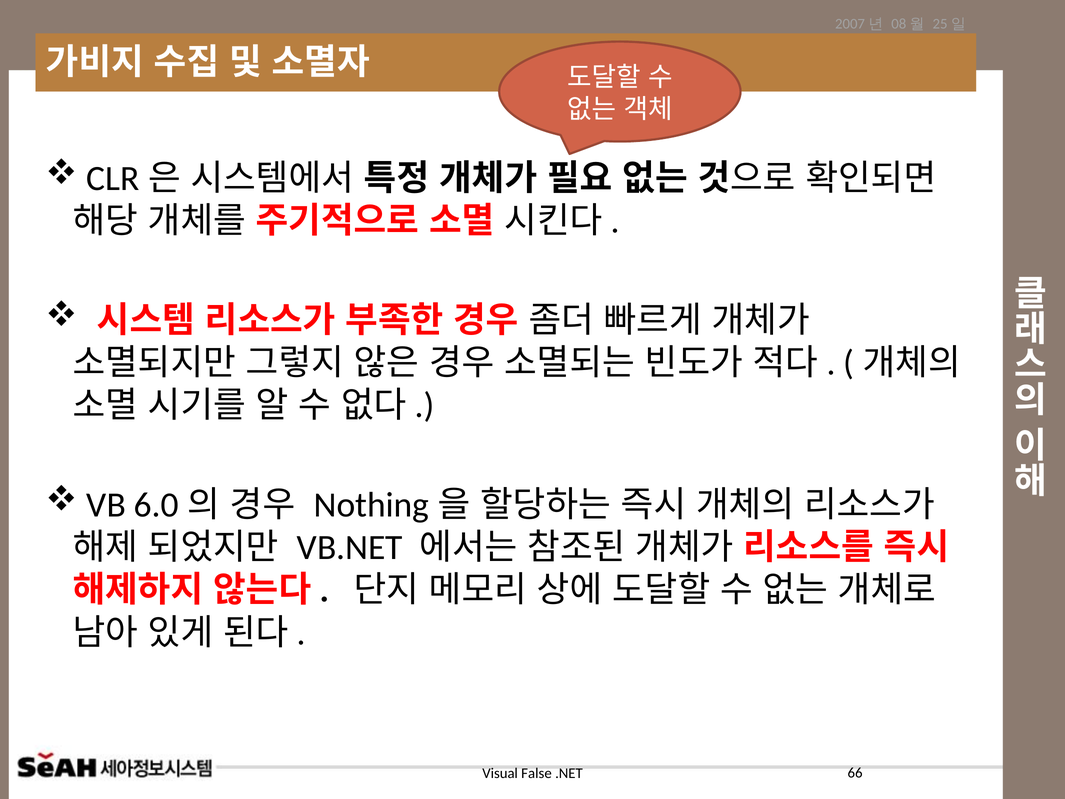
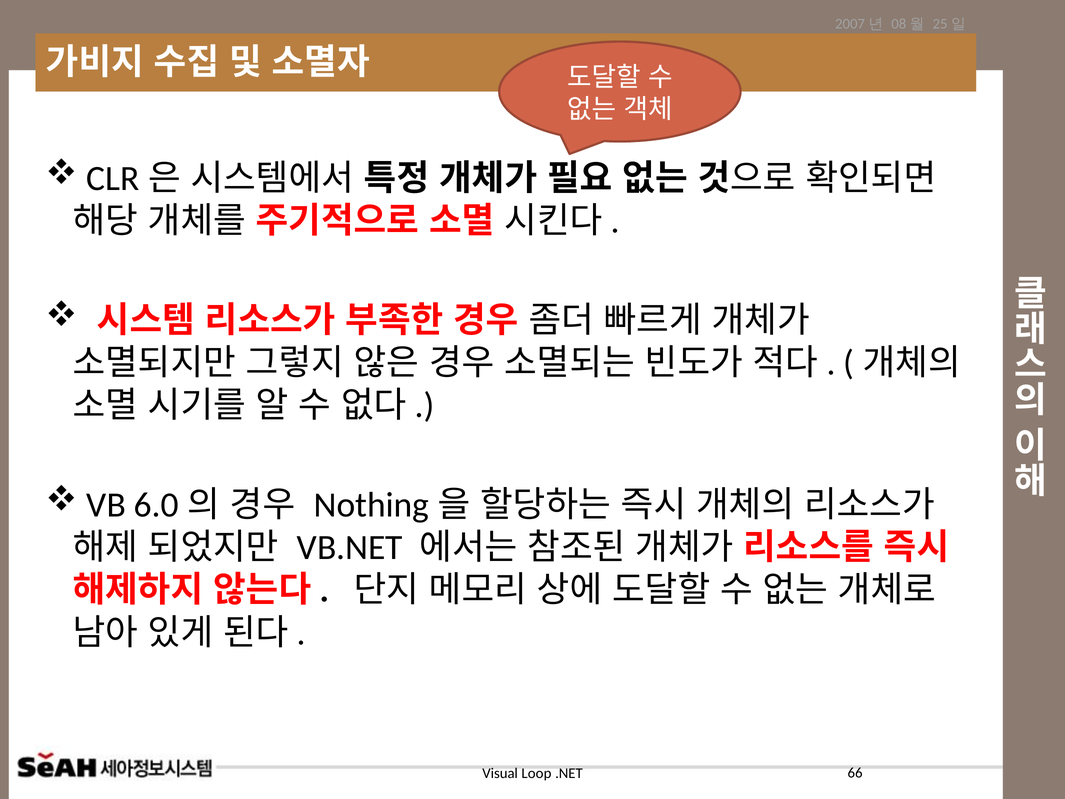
False: False -> Loop (536, 773)
